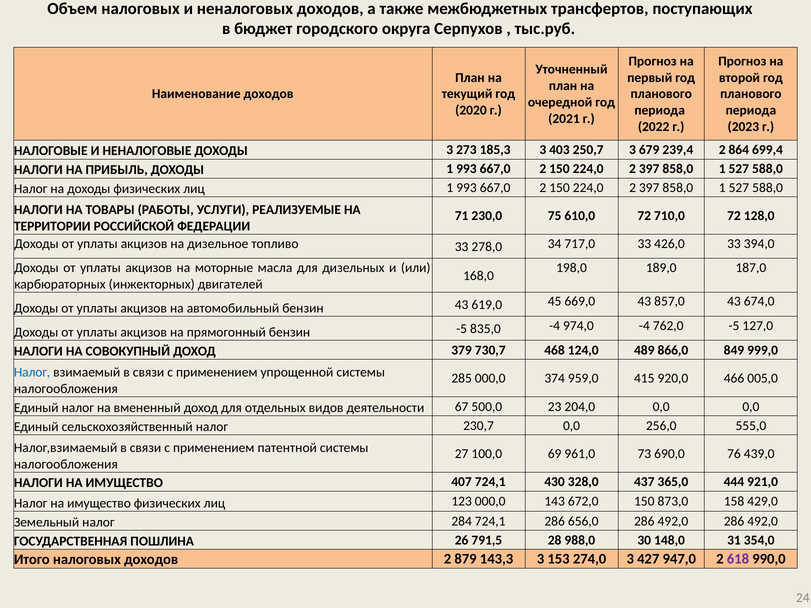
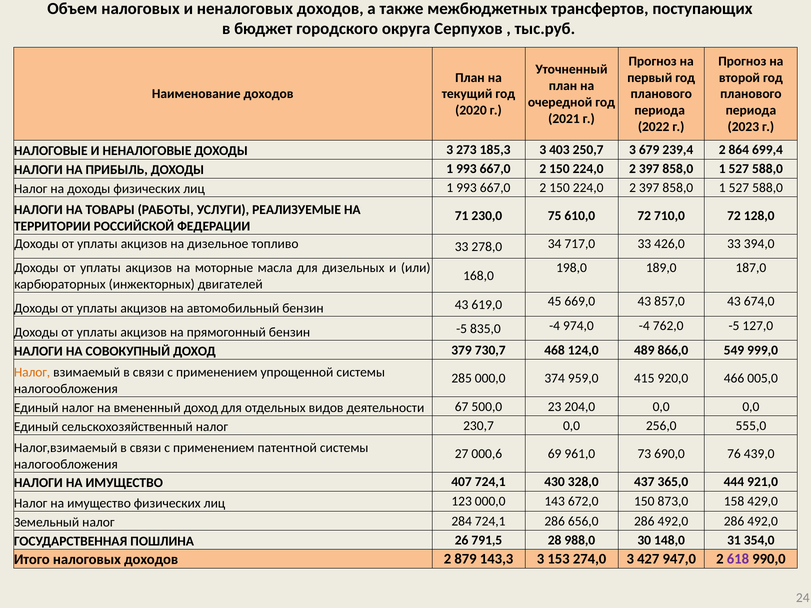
849: 849 -> 549 (734, 350)
Налог colour: blue -> orange (32, 372)
100,0: 100,0 -> 000,6 (487, 454)
